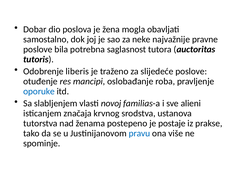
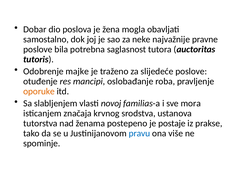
liberis: liberis -> majke (77, 71)
oporuke colour: blue -> orange (39, 91)
alieni: alieni -> mora (191, 103)
